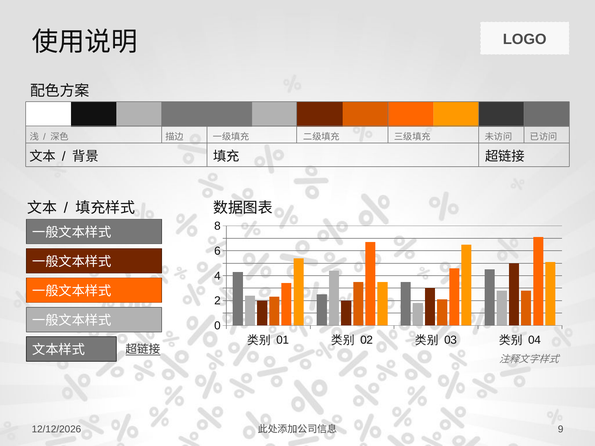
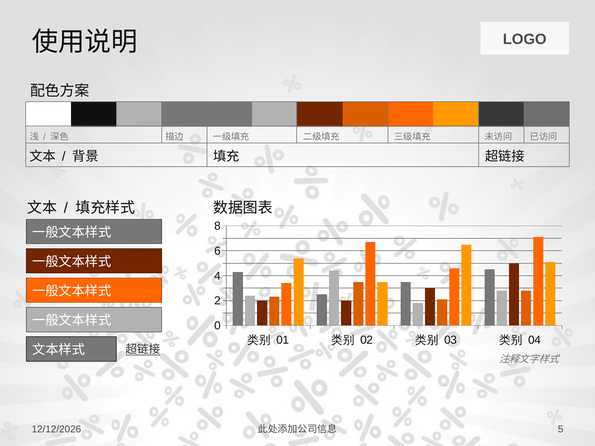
9: 9 -> 5 (561, 429)
